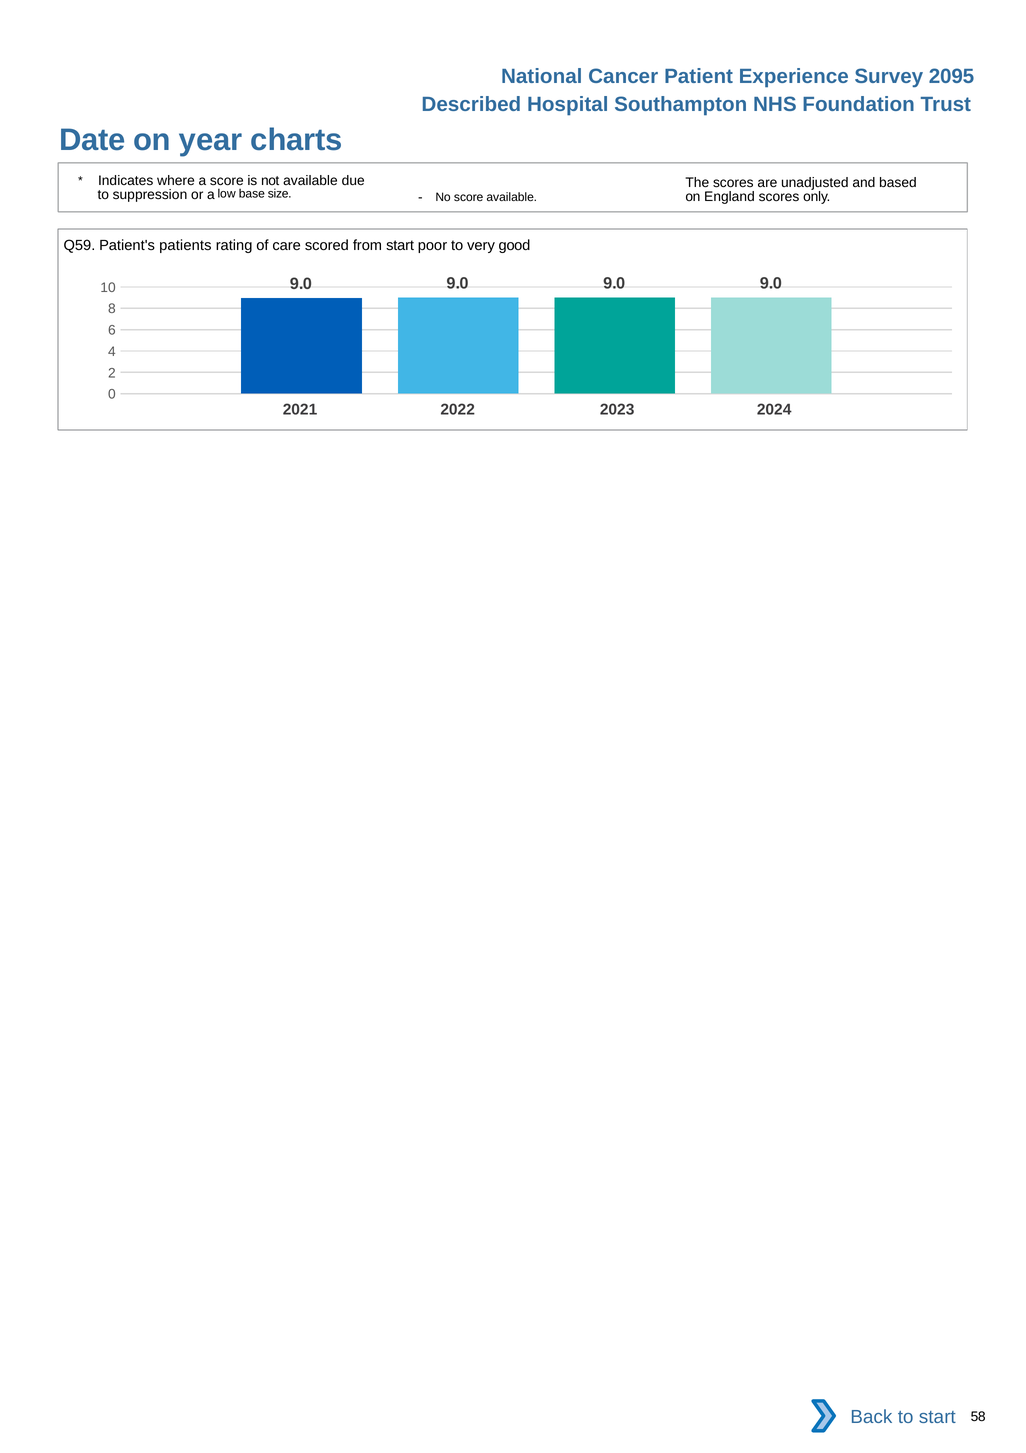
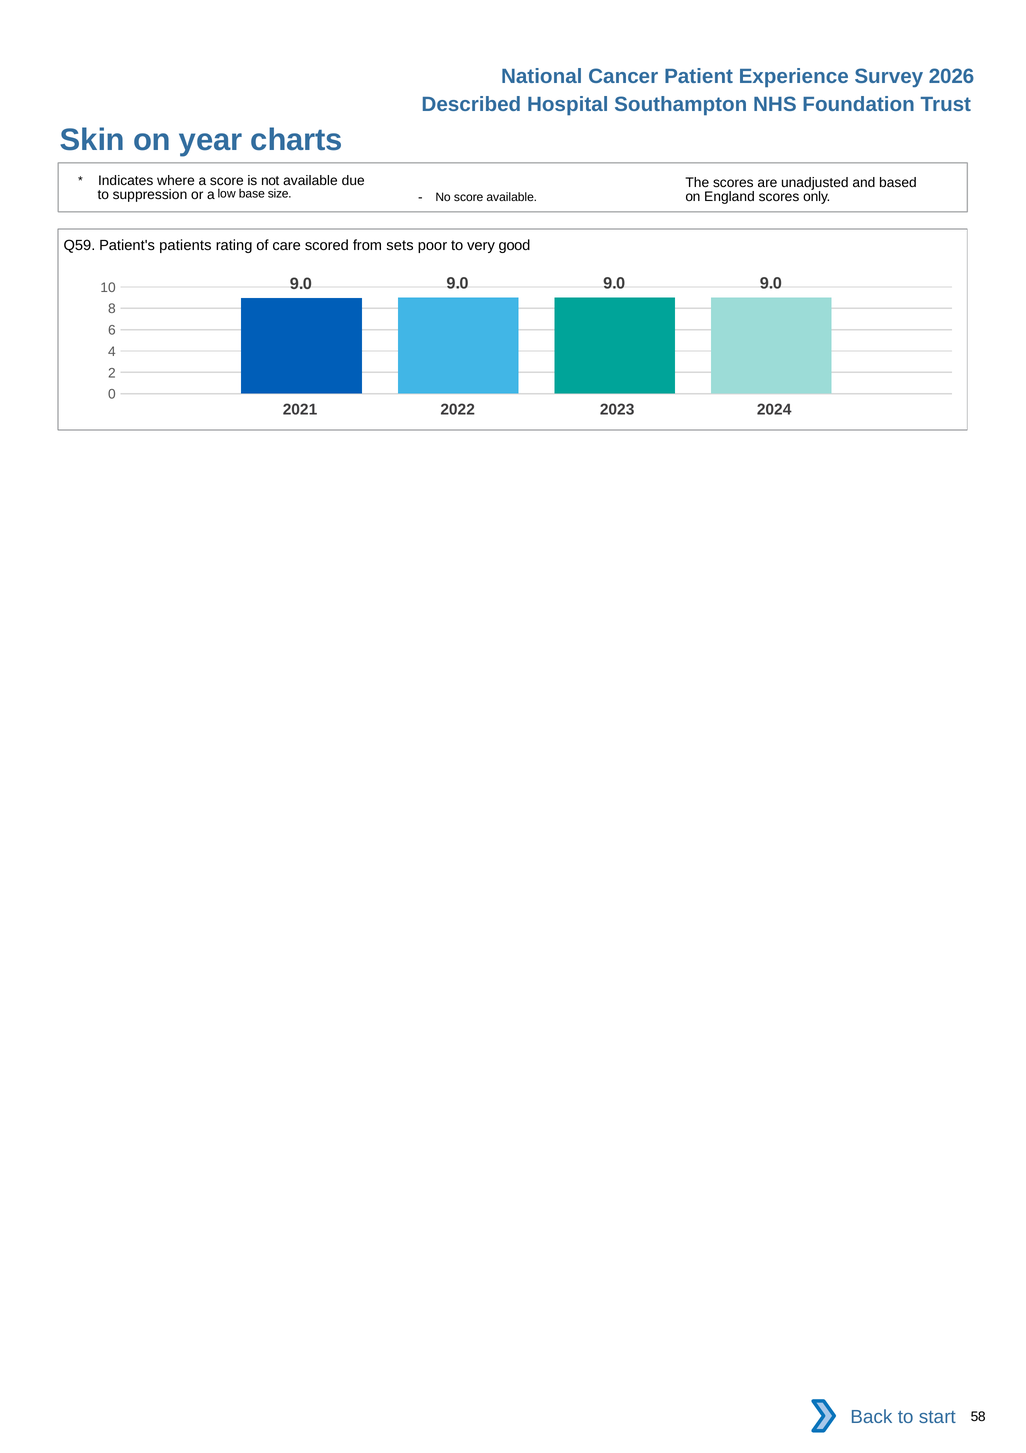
2095: 2095 -> 2026 (951, 76)
Date: Date -> Skin (92, 140)
from start: start -> sets (400, 245)
